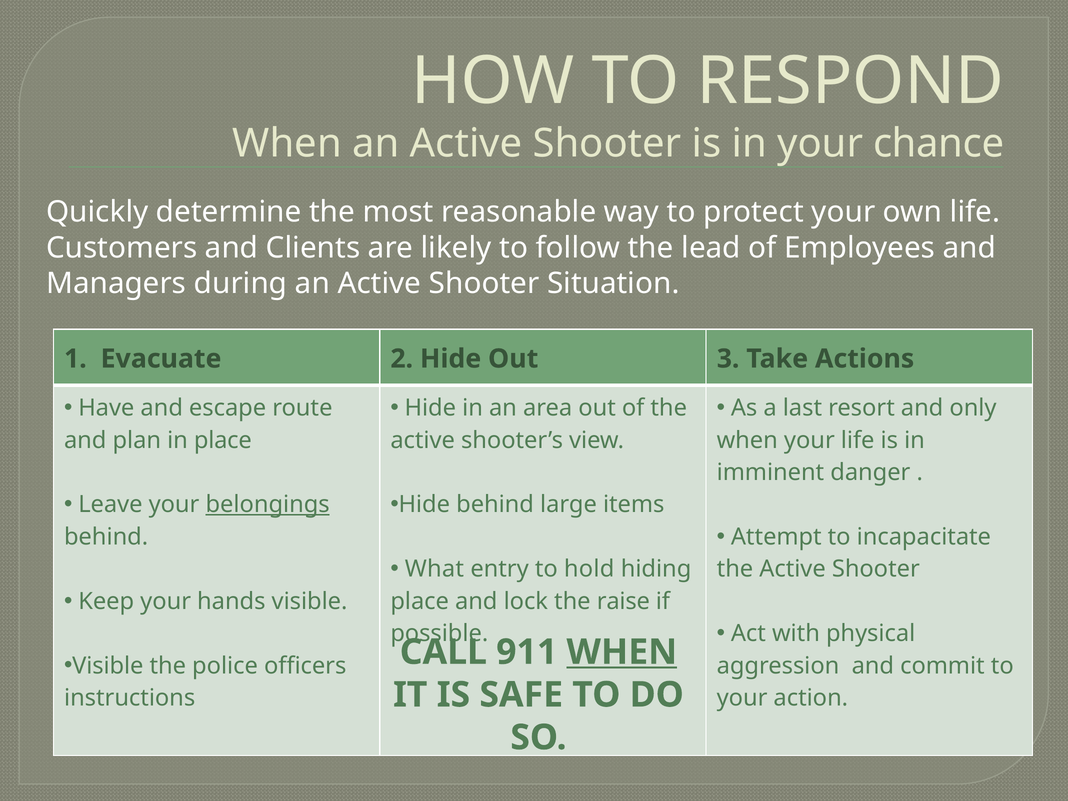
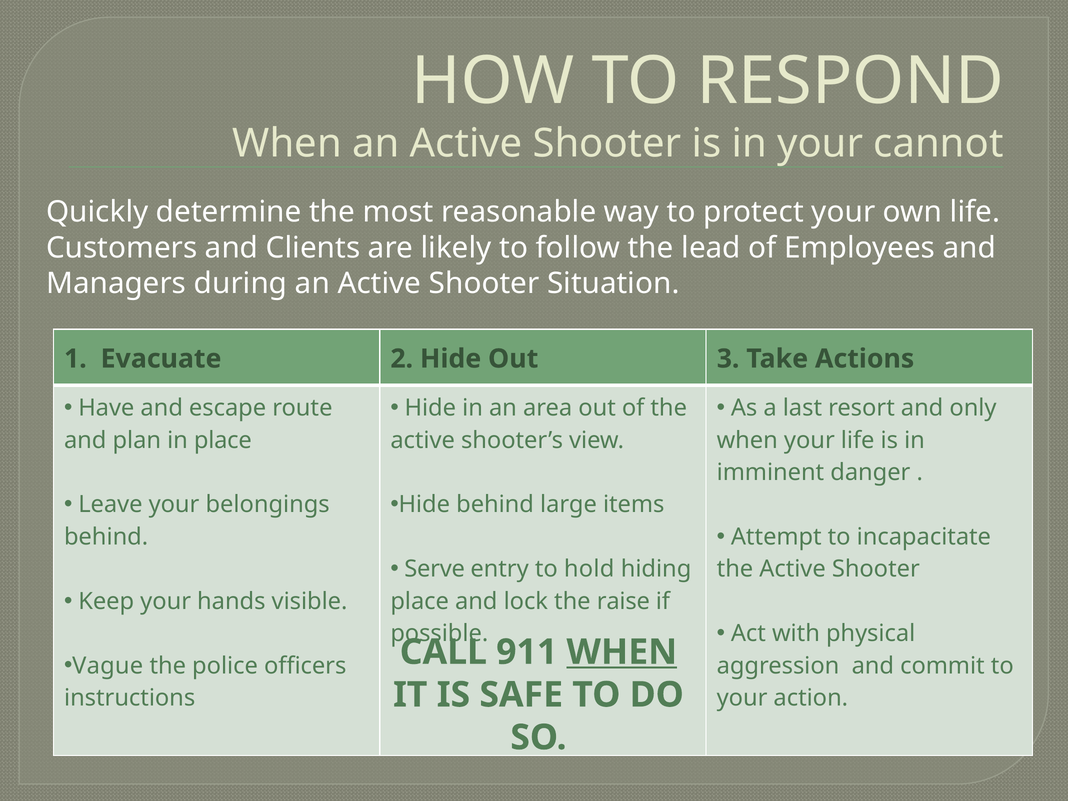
chance: chance -> cannot (938, 143)
belongings underline: present -> none (268, 505)
What: What -> Serve (435, 569)
Visible: Visible -> Vague (108, 666)
